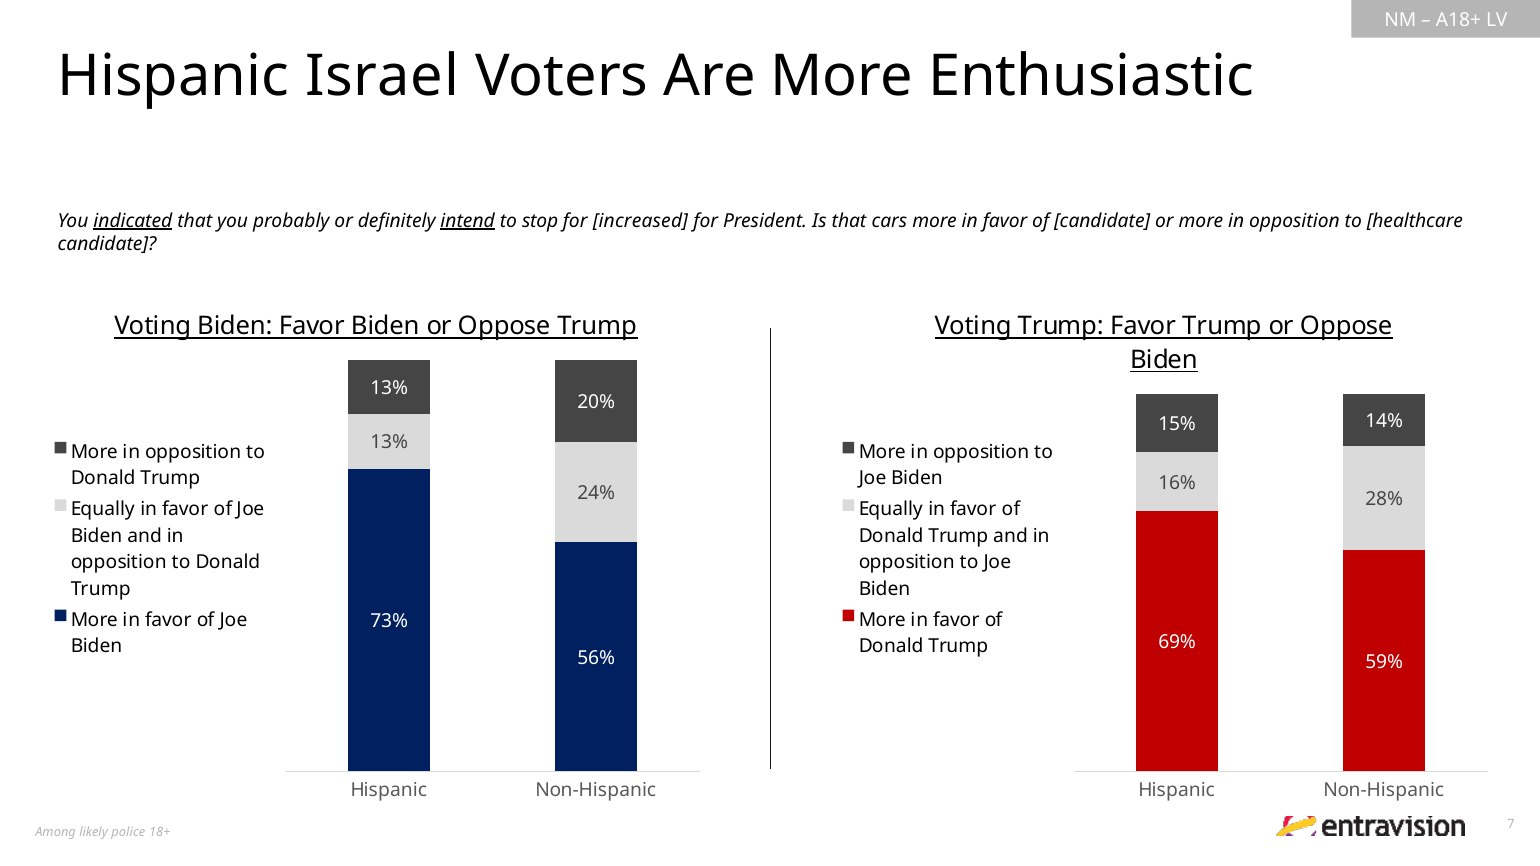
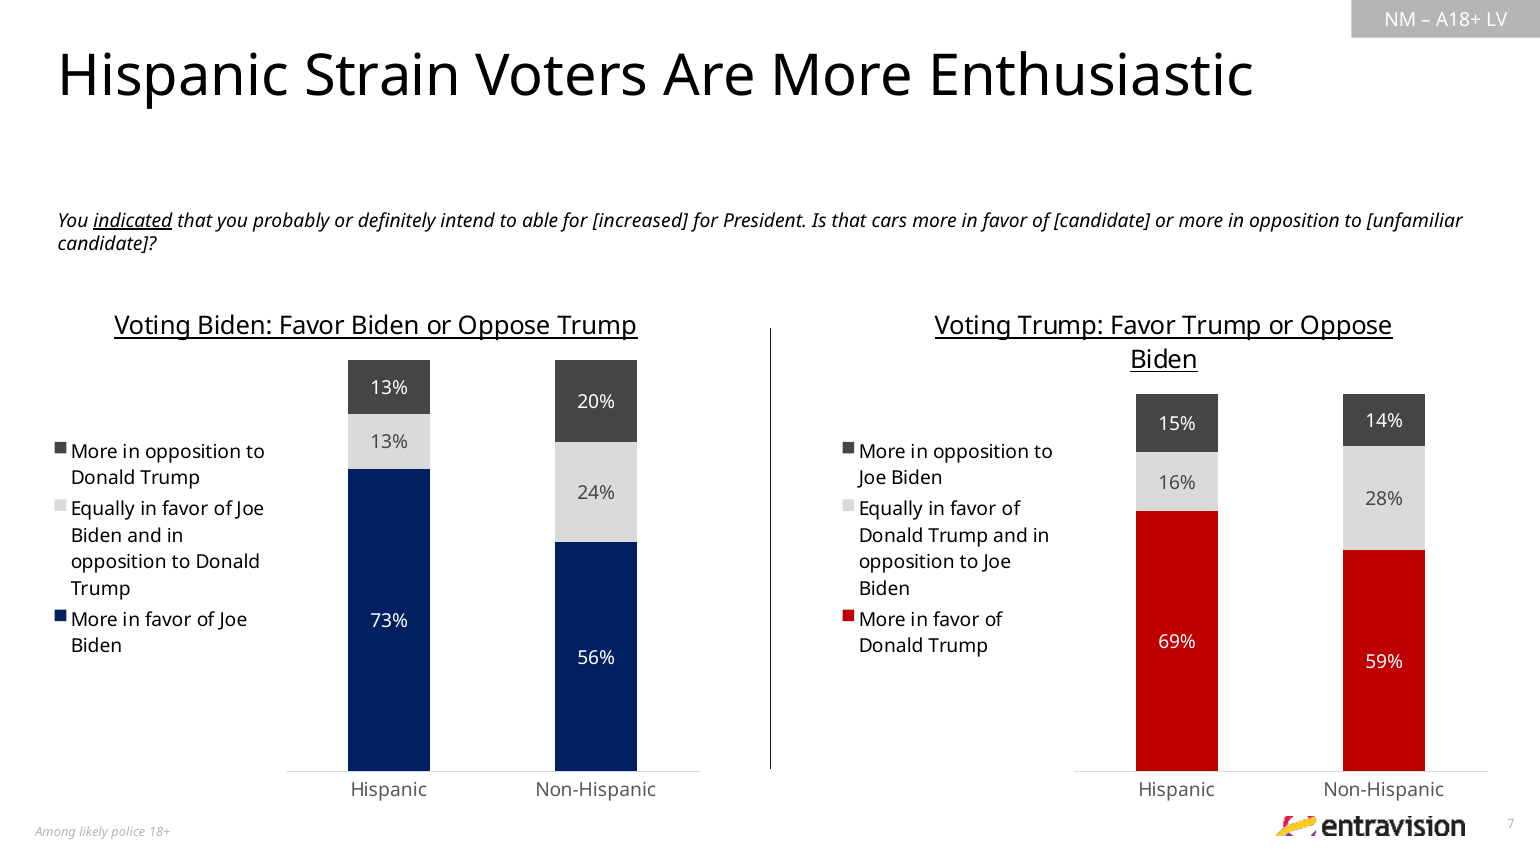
Israel: Israel -> Strain (383, 76)
intend underline: present -> none (468, 221)
stop: stop -> able (540, 221)
healthcare: healthcare -> unfamiliar (1415, 221)
